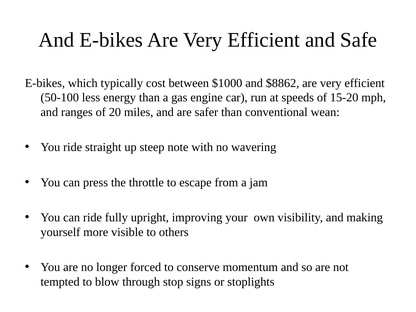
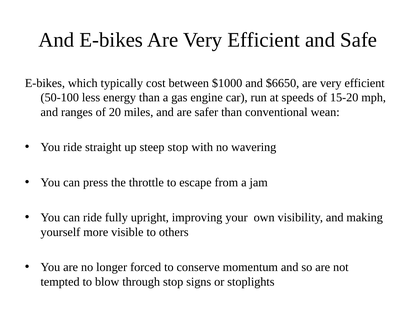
$8862: $8862 -> $6650 (283, 83)
steep note: note -> stop (178, 147)
